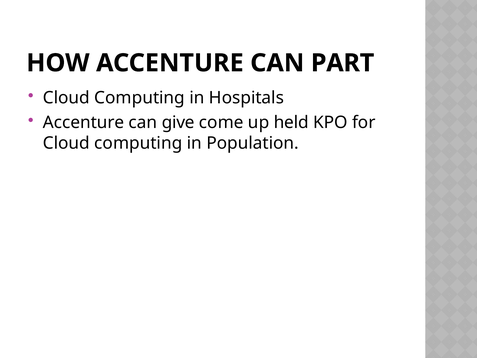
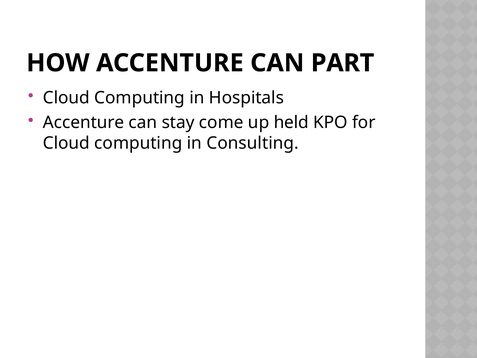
give: give -> stay (178, 123)
Population: Population -> Consulting (253, 143)
